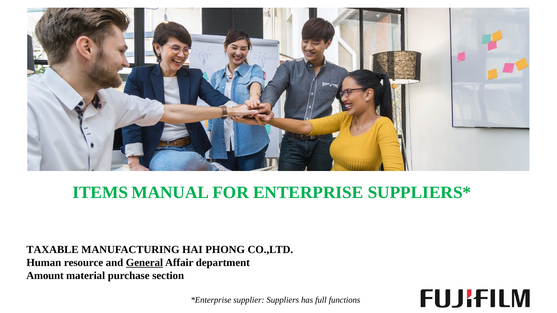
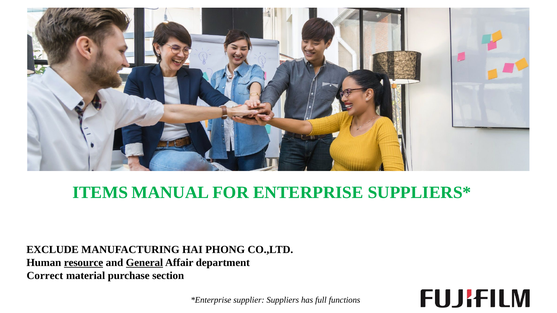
TAXABLE: TAXABLE -> EXCLUDE (53, 250)
resource underline: none -> present (84, 263)
Amount: Amount -> Correct (45, 276)
